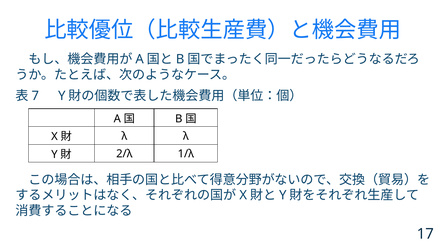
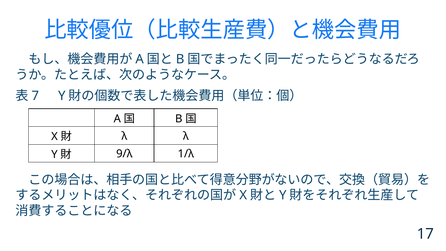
2/λ: 2/λ -> 9/λ (124, 154)
